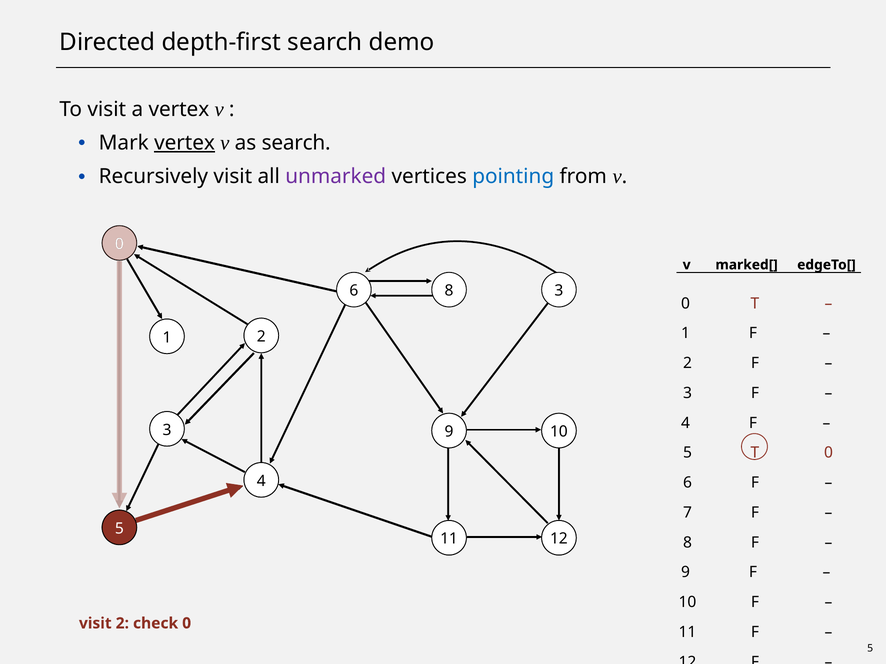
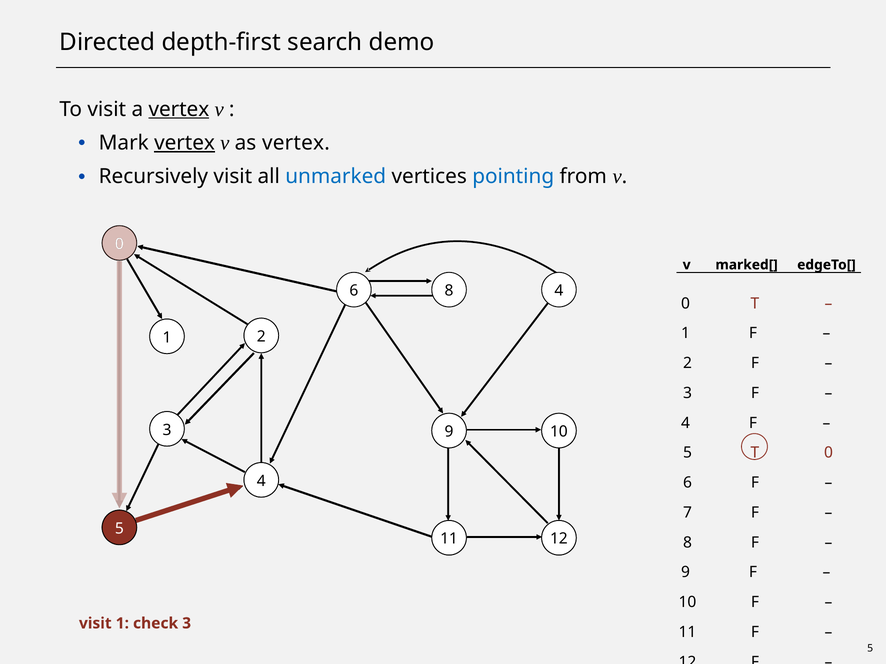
vertex underline: none -> present (179, 109)
as search: search -> vertex (296, 143)
unmarked colour: purple -> blue (336, 177)
8 3: 3 -> 4 (559, 291)
visit 2: 2 -> 1 (122, 624)
check 0: 0 -> 3 (187, 624)
